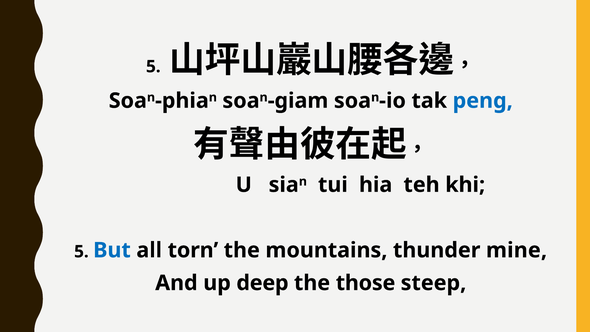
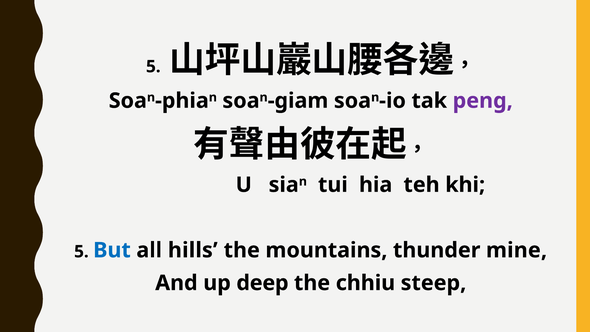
peng colour: blue -> purple (483, 101)
torn: torn -> hills (193, 250)
those: those -> chhiu (365, 283)
